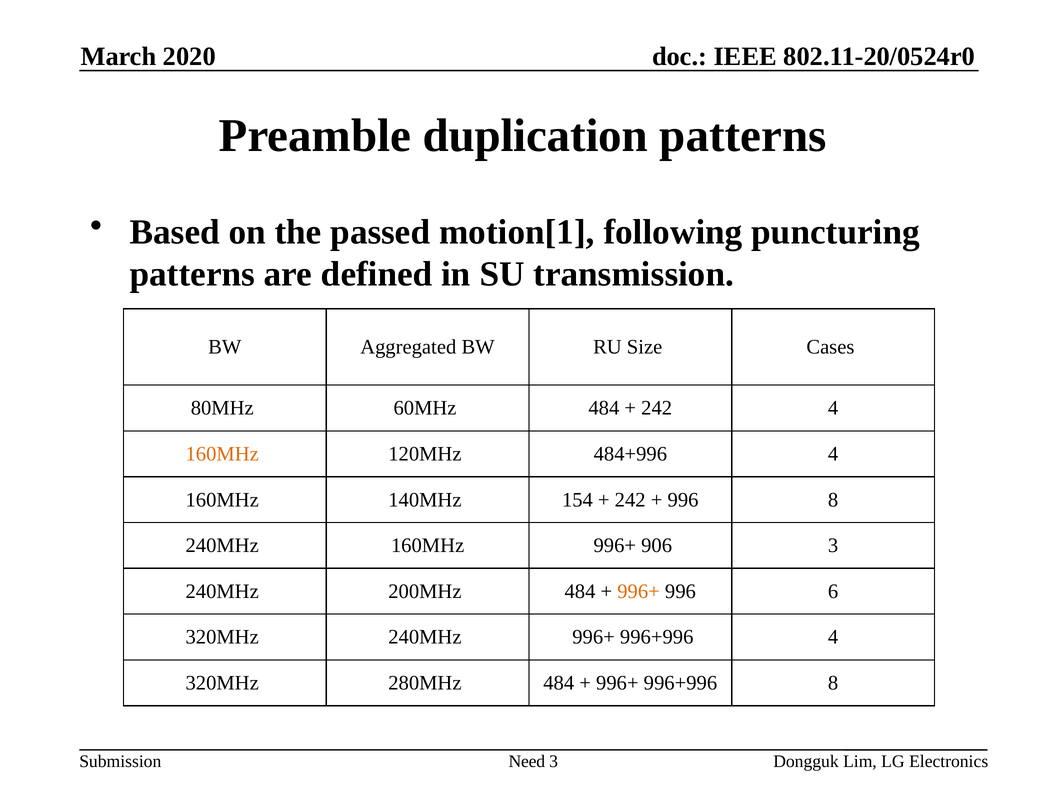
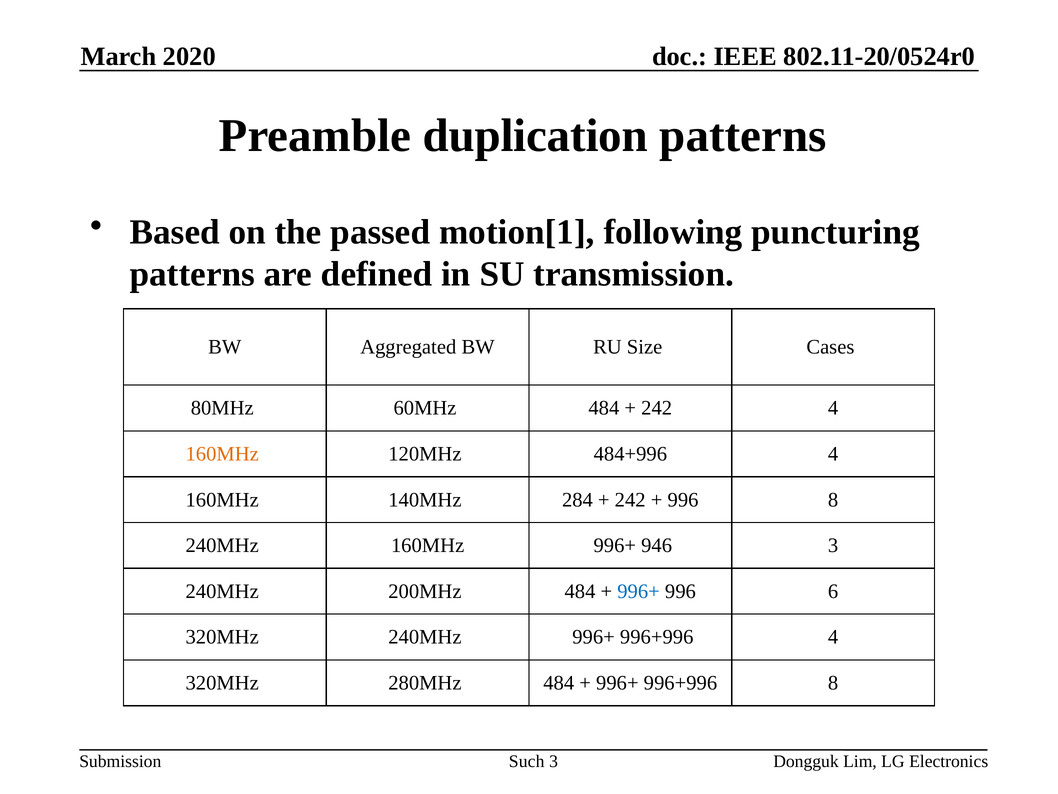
154: 154 -> 284 (577, 499)
906: 906 -> 946 (657, 545)
996+ colour: orange -> blue (639, 591)
Need: Need -> Such (527, 761)
